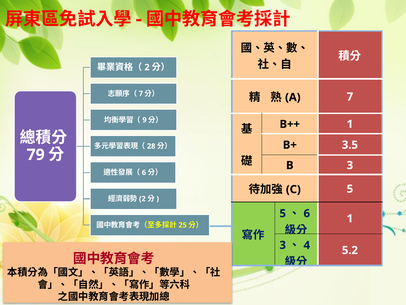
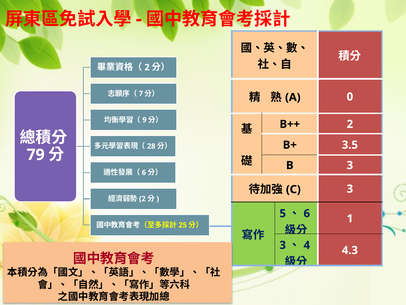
7: 7 -> 0 (350, 97)
B++ 1: 1 -> 2 (350, 124)
5: 5 -> 3 (350, 189)
5.2: 5.2 -> 4.3 (350, 250)
